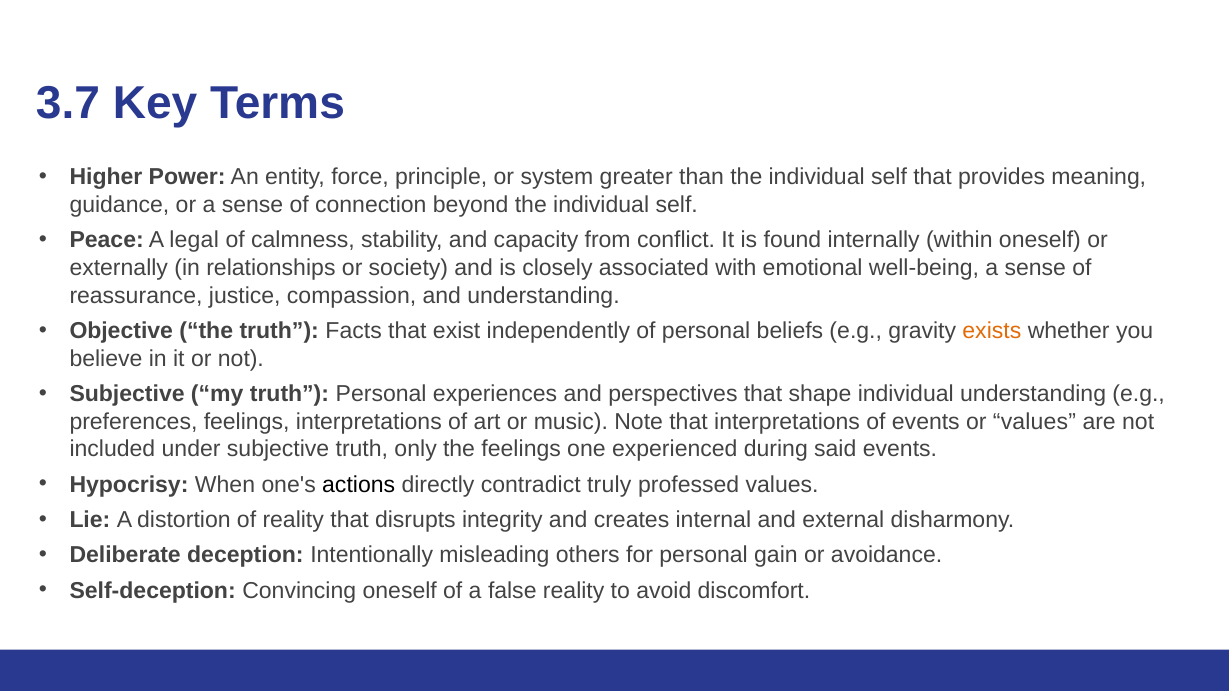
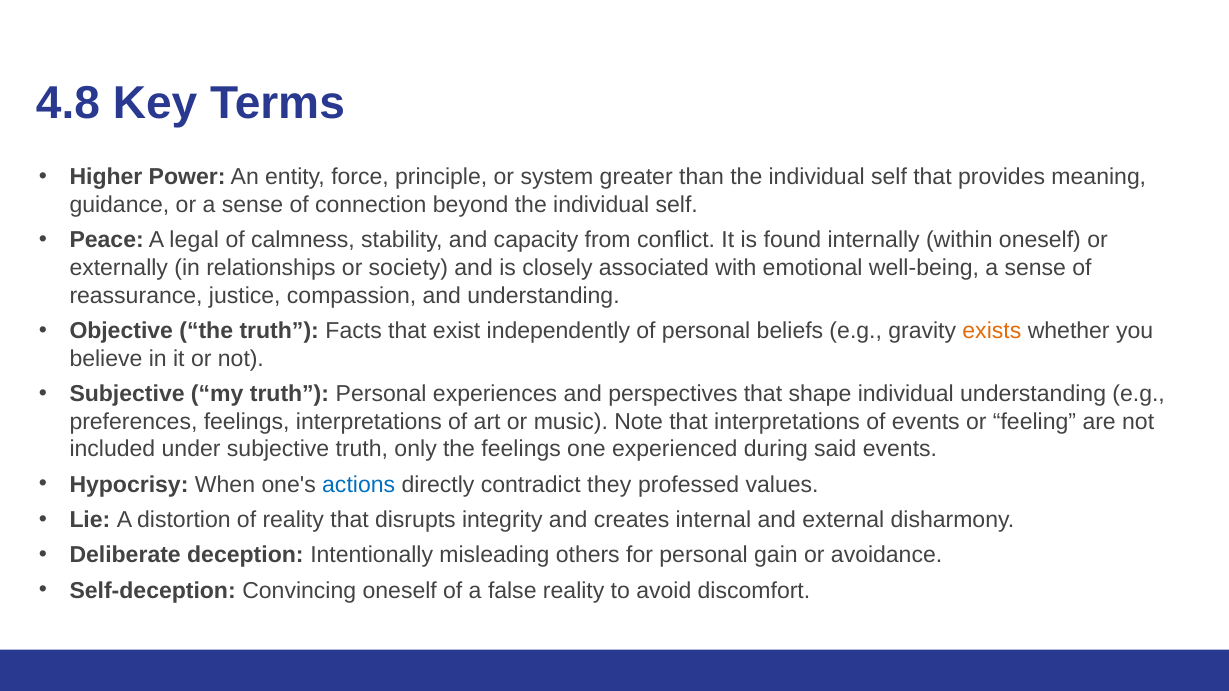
3.7: 3.7 -> 4.8 (68, 103)
or values: values -> feeling (1035, 422)
actions colour: black -> blue (359, 485)
truly: truly -> they (609, 485)
